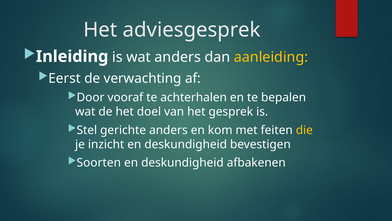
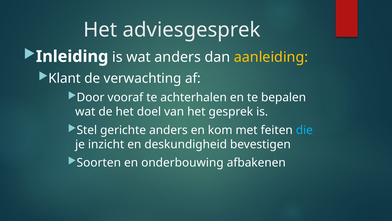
Eerst: Eerst -> Klant (65, 78)
die colour: yellow -> light blue (304, 130)
deskundigheid: deskundigheid -> onderbouwing (182, 162)
